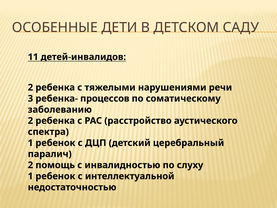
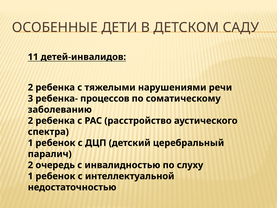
помощь: помощь -> очередь (55, 165)
